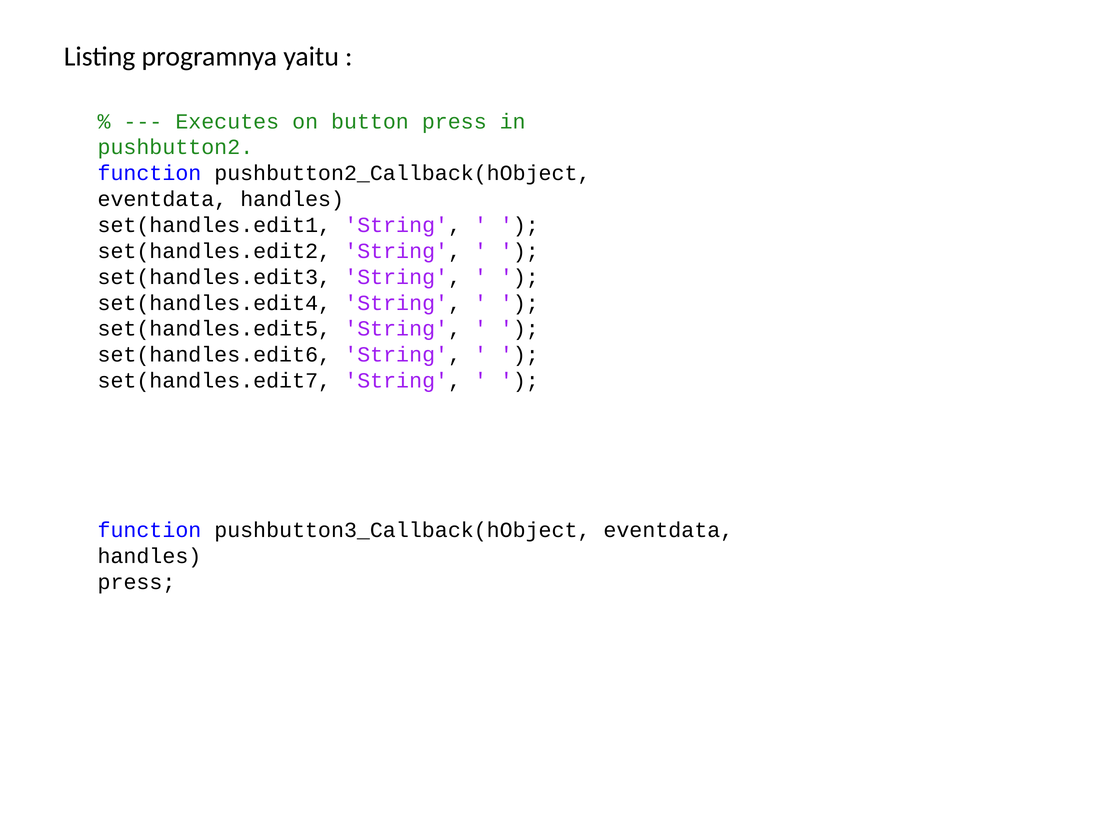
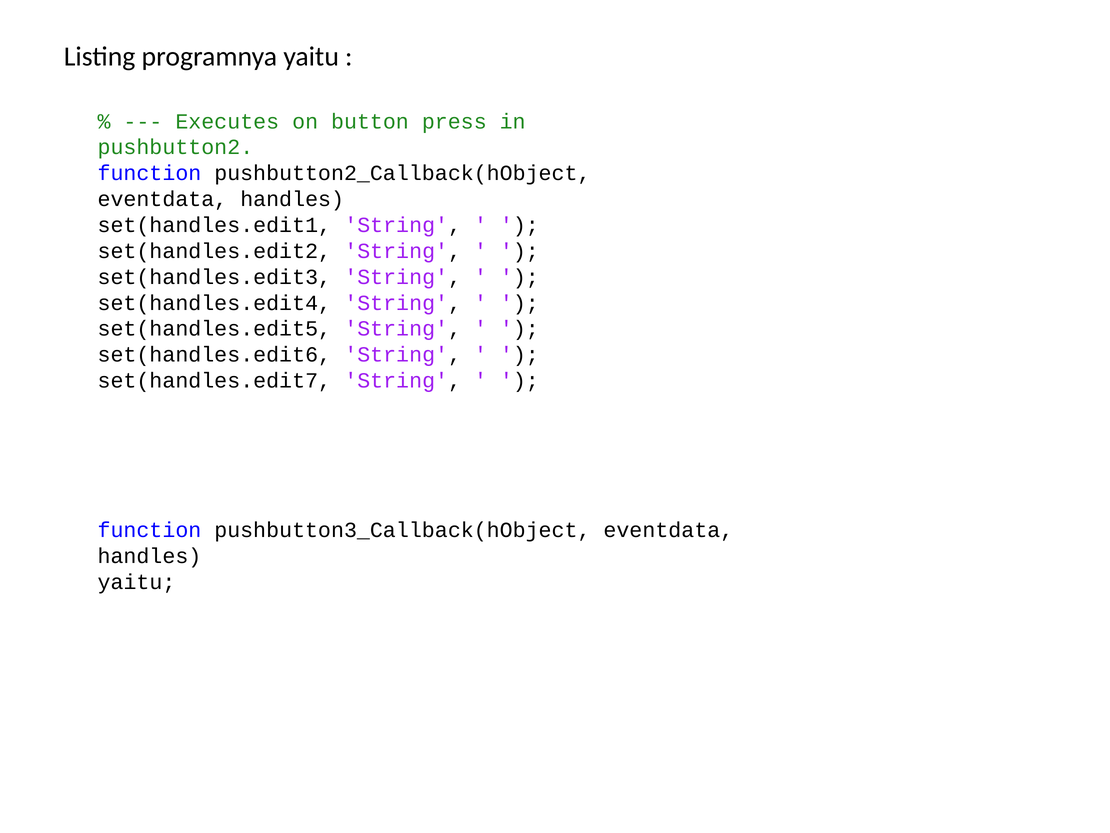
press: press -> yaitu (136, 582)
